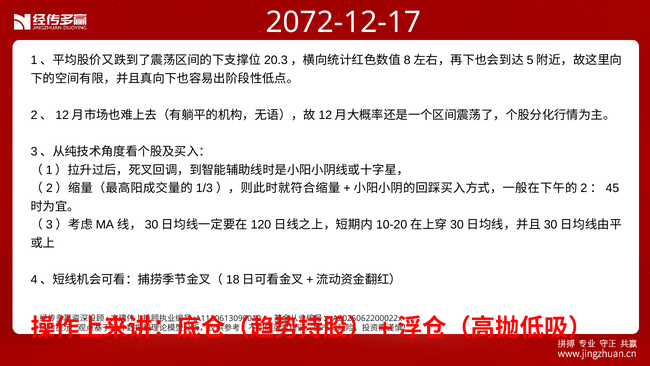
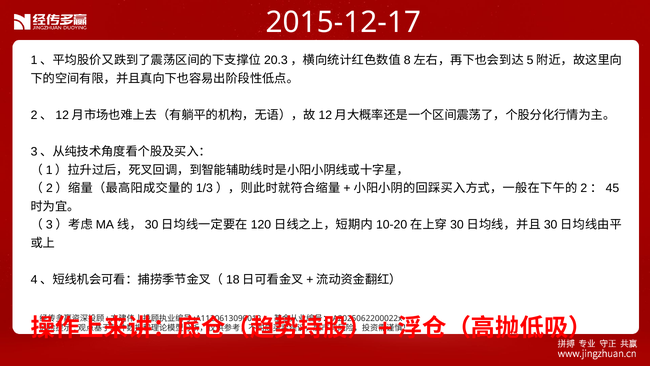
2072-12-17: 2072-12-17 -> 2015-12-17 (343, 22)
